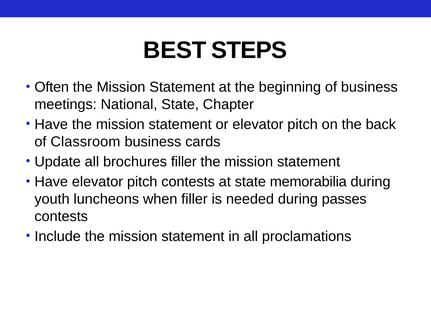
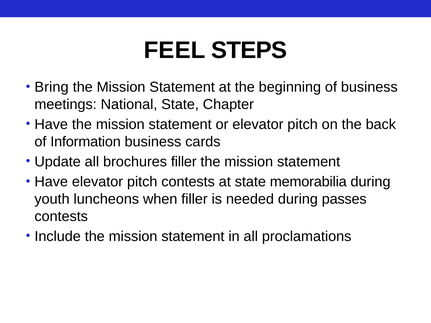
BEST: BEST -> FEEL (175, 50)
Often: Often -> Bring (52, 87)
Classroom: Classroom -> Information (86, 142)
